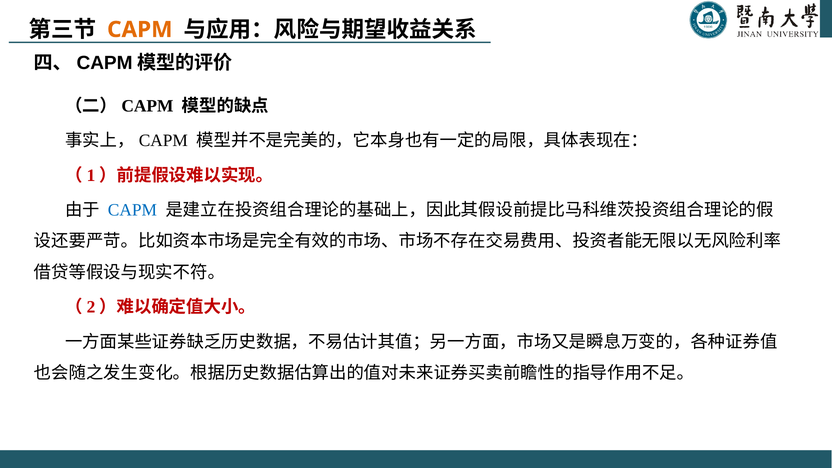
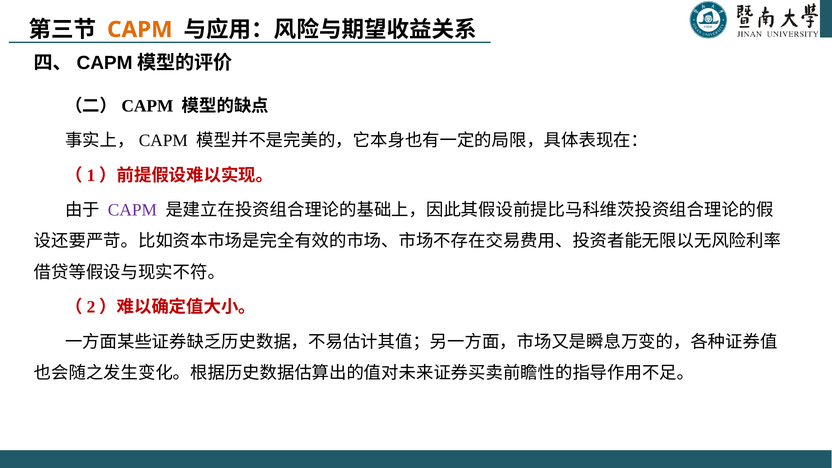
CAPM colour: blue -> purple (132, 210)
